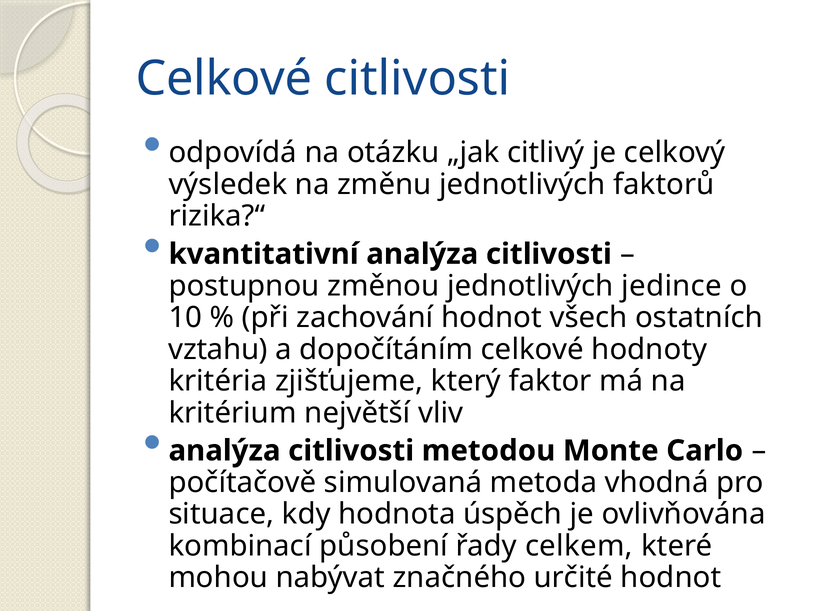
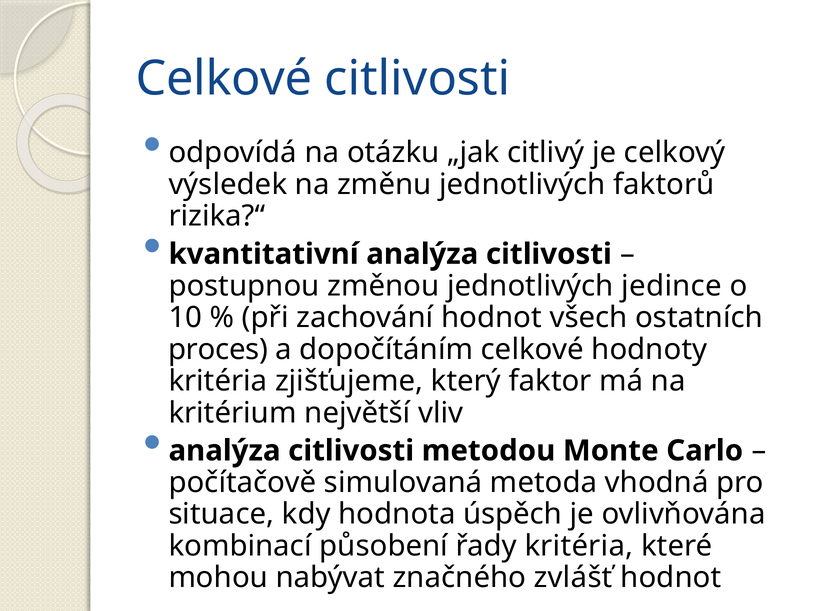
vztahu: vztahu -> proces (218, 349)
řady celkem: celkem -> kritéria (579, 546)
určité: určité -> zvlášť (573, 578)
